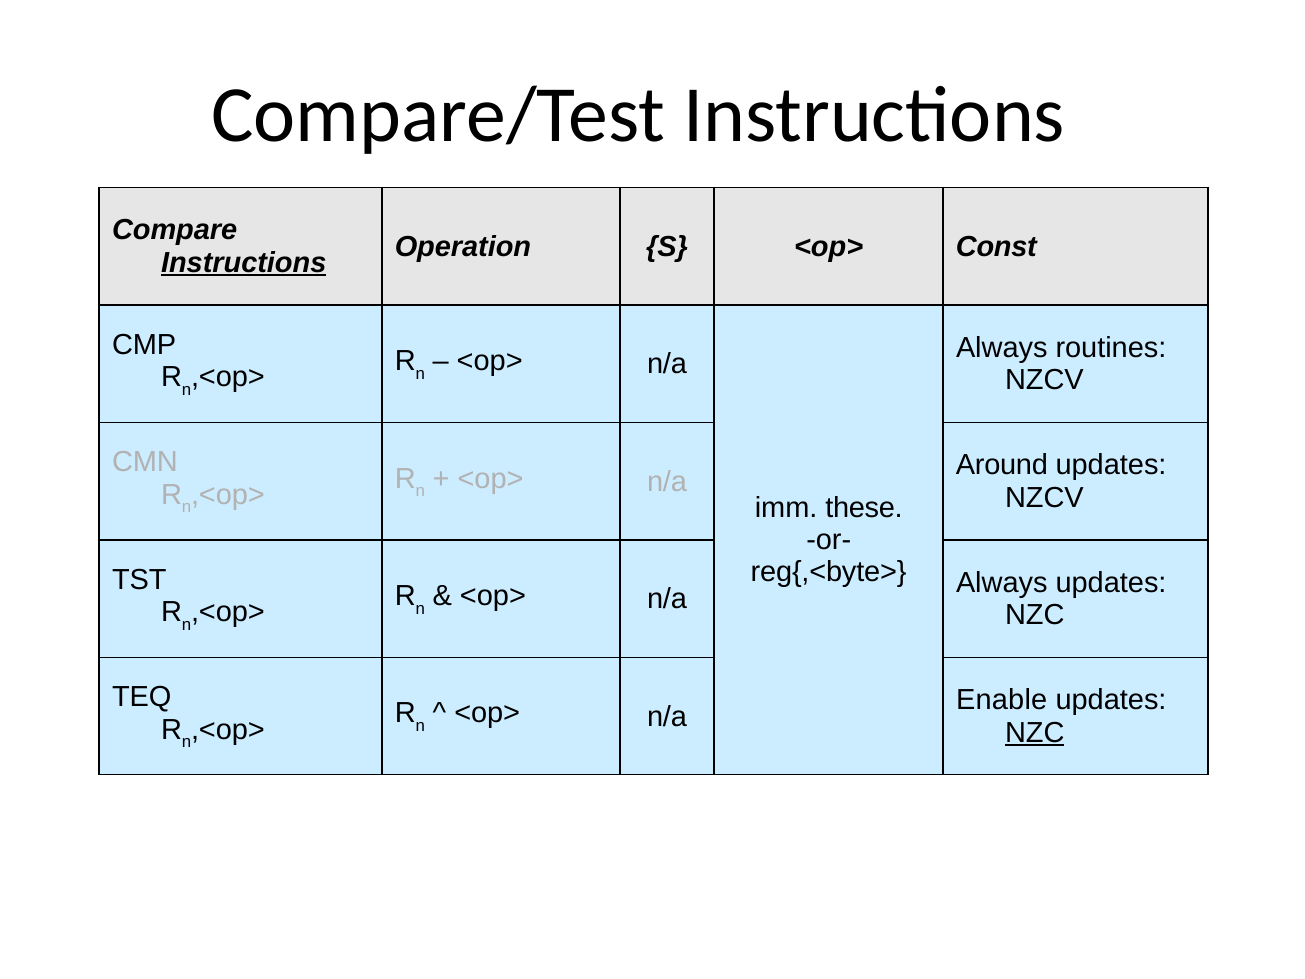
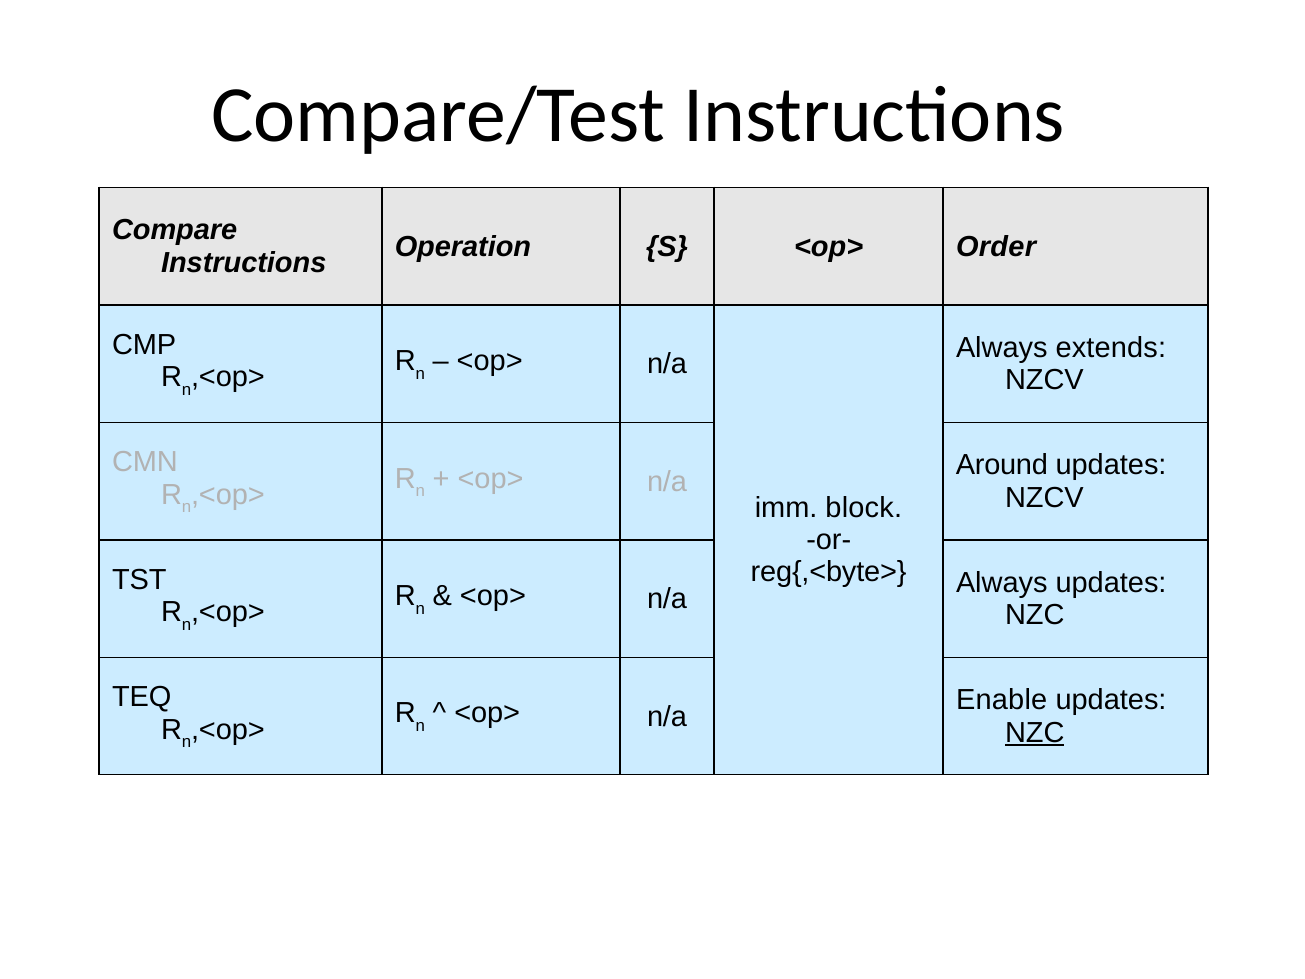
Const: Const -> Order (996, 246)
Instructions underline: present -> none (244, 263)
routines: routines -> extends (1111, 348)
these: these -> block (864, 508)
